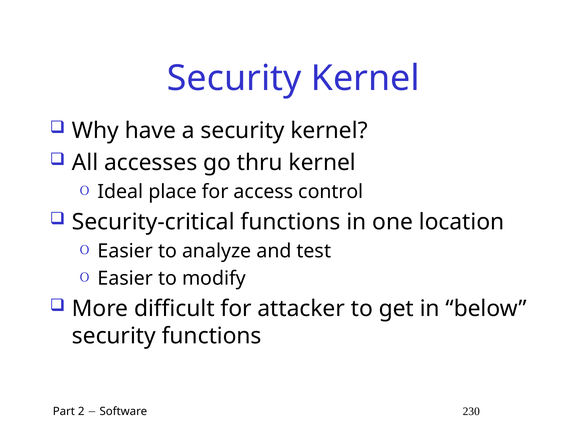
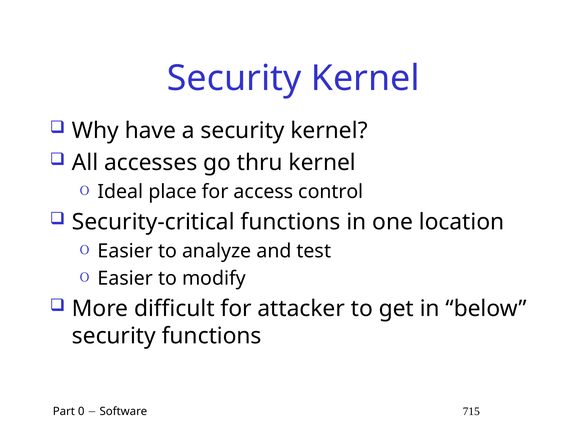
2: 2 -> 0 (81, 412)
230: 230 -> 715 (471, 412)
